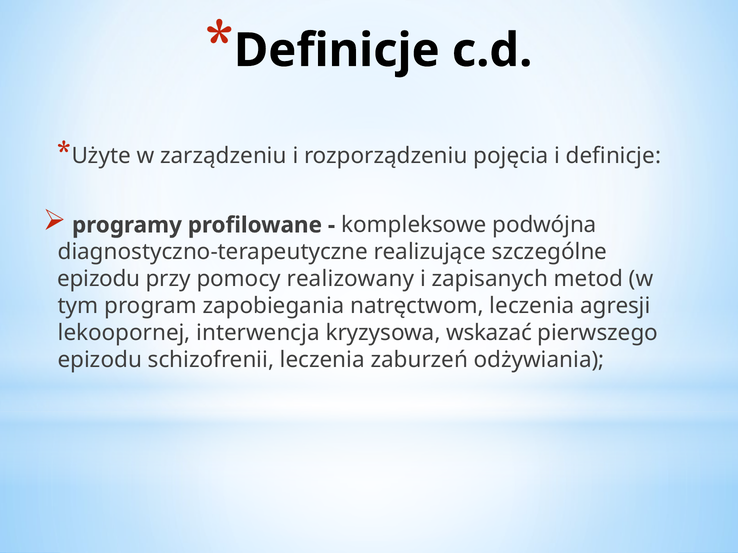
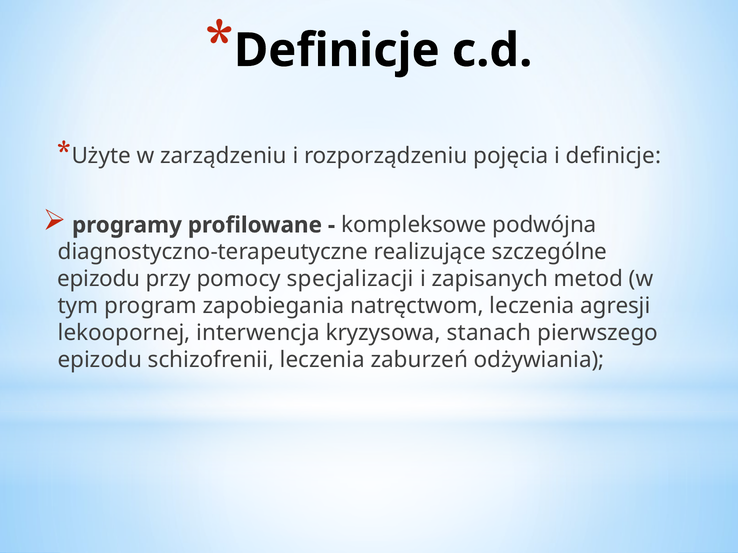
realizowany: realizowany -> specjalizacji (350, 279)
wskazać: wskazać -> stanach (489, 333)
